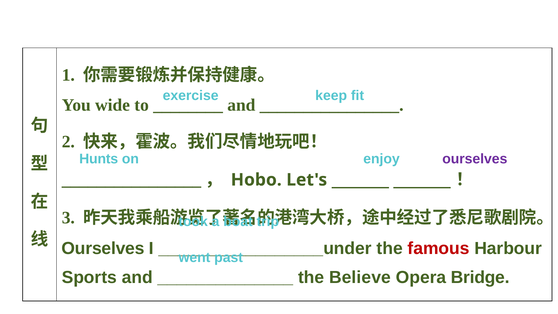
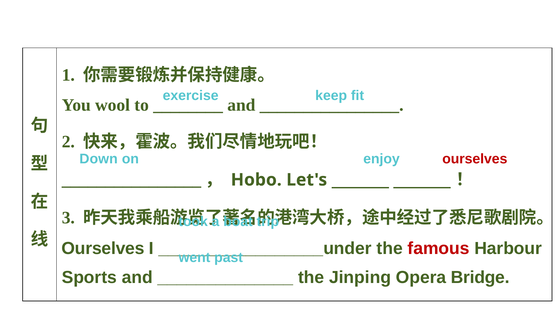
wide: wide -> wool (113, 105)
Hunts: Hunts -> Down (99, 159)
ourselves colour: purple -> red (475, 159)
Believe: Believe -> Jinping (360, 277)
